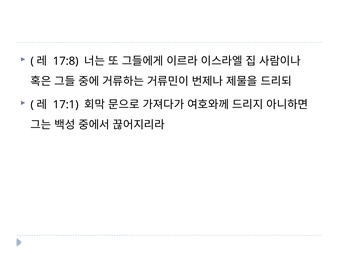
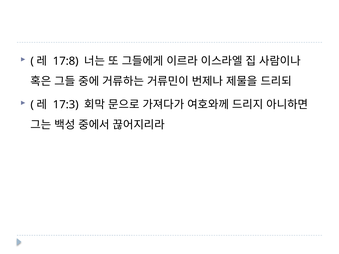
17:1: 17:1 -> 17:3 (66, 105)
